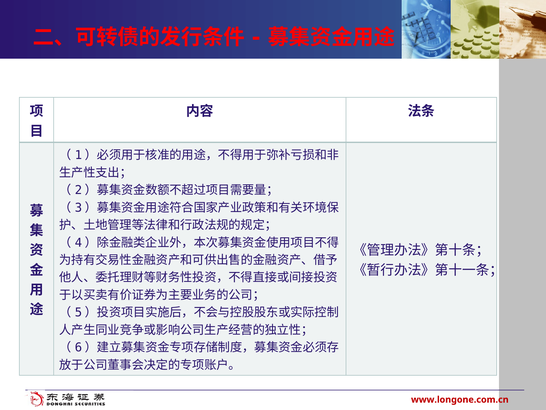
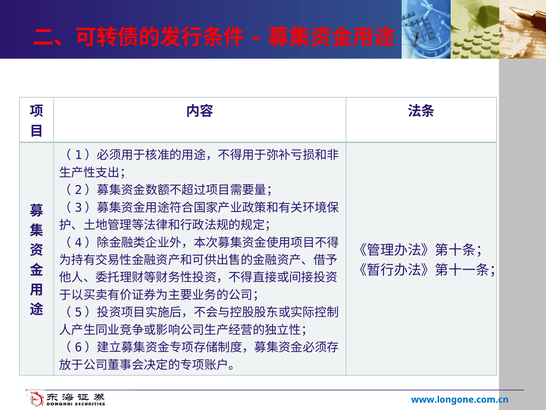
www.longone.com.cn colour: red -> blue (460, 399)
